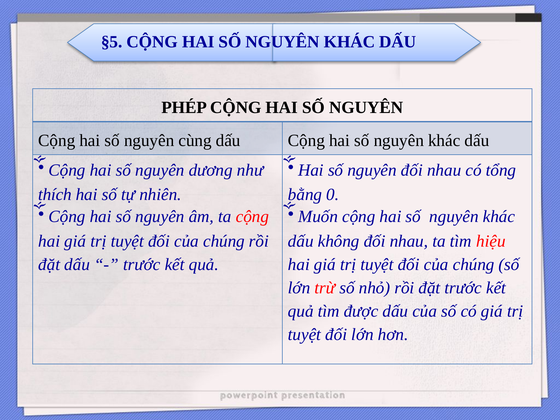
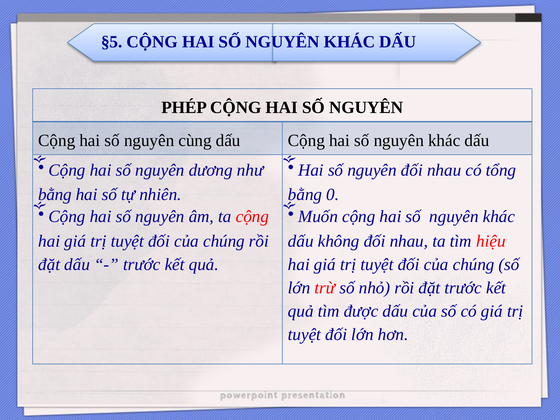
thích: thích -> bằng (55, 195)
